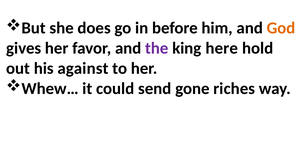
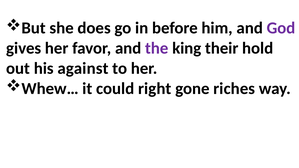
God colour: orange -> purple (281, 28)
here: here -> their (222, 48)
send: send -> right (155, 89)
